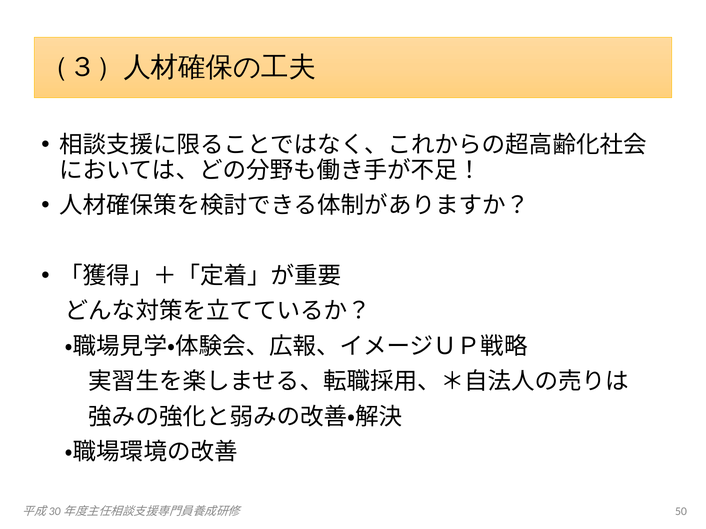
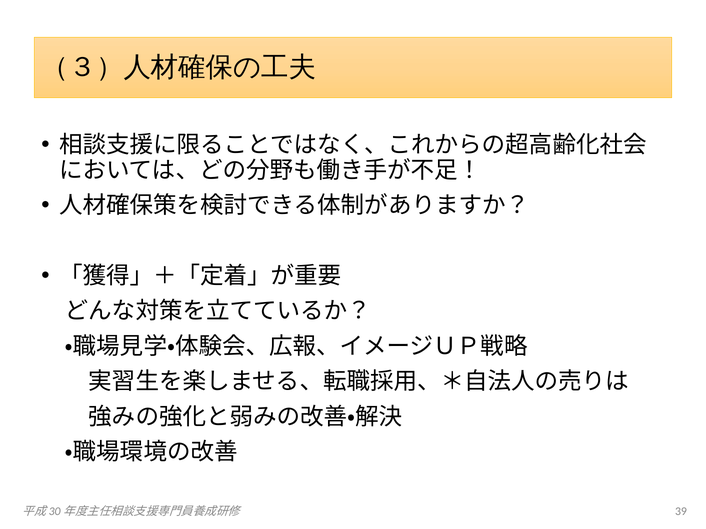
50: 50 -> 39 (681, 512)
